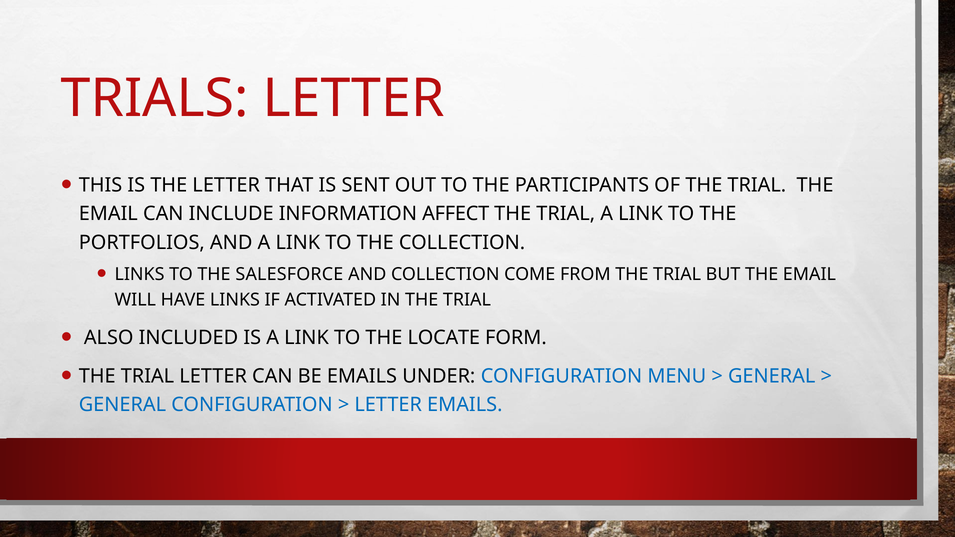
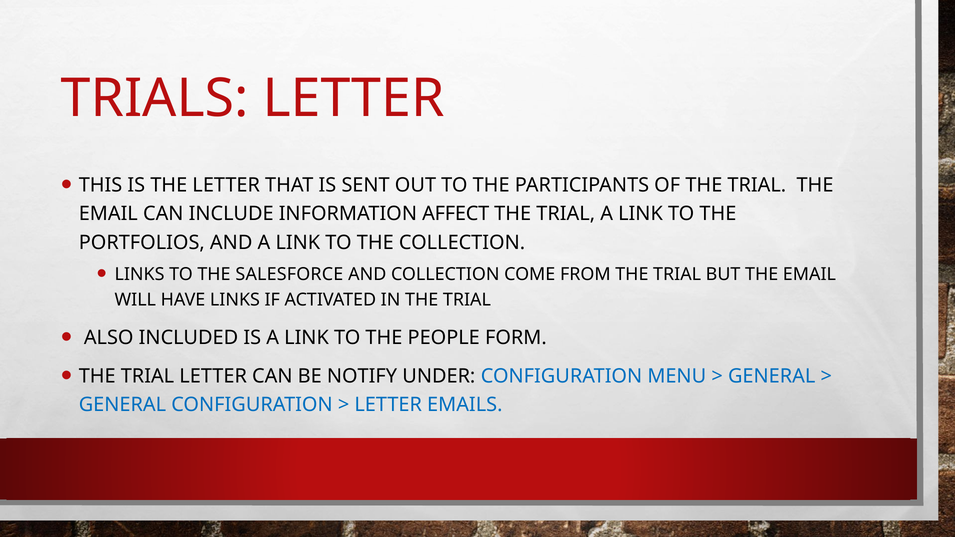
LOCATE: LOCATE -> PEOPLE (444, 338)
BE EMAILS: EMAILS -> NOTIFY (362, 376)
